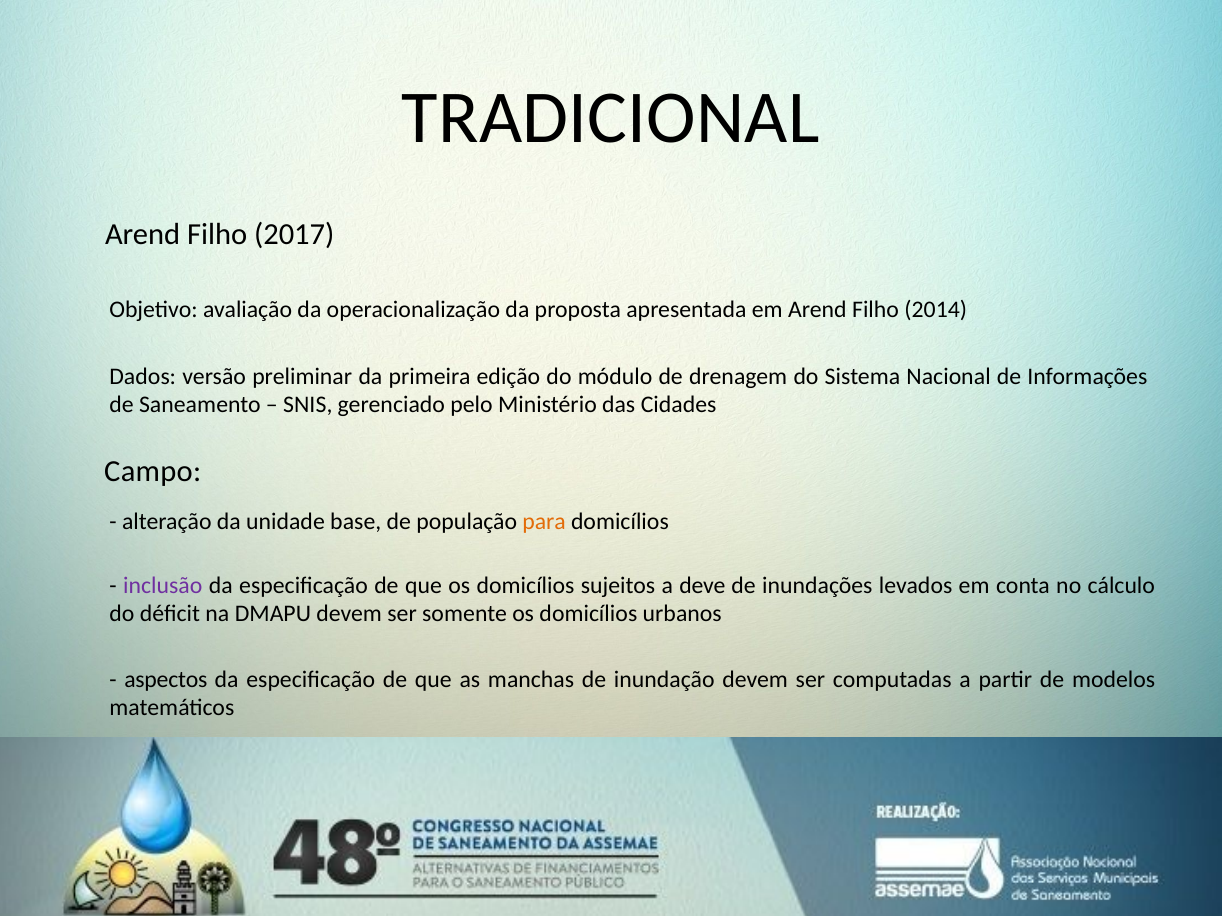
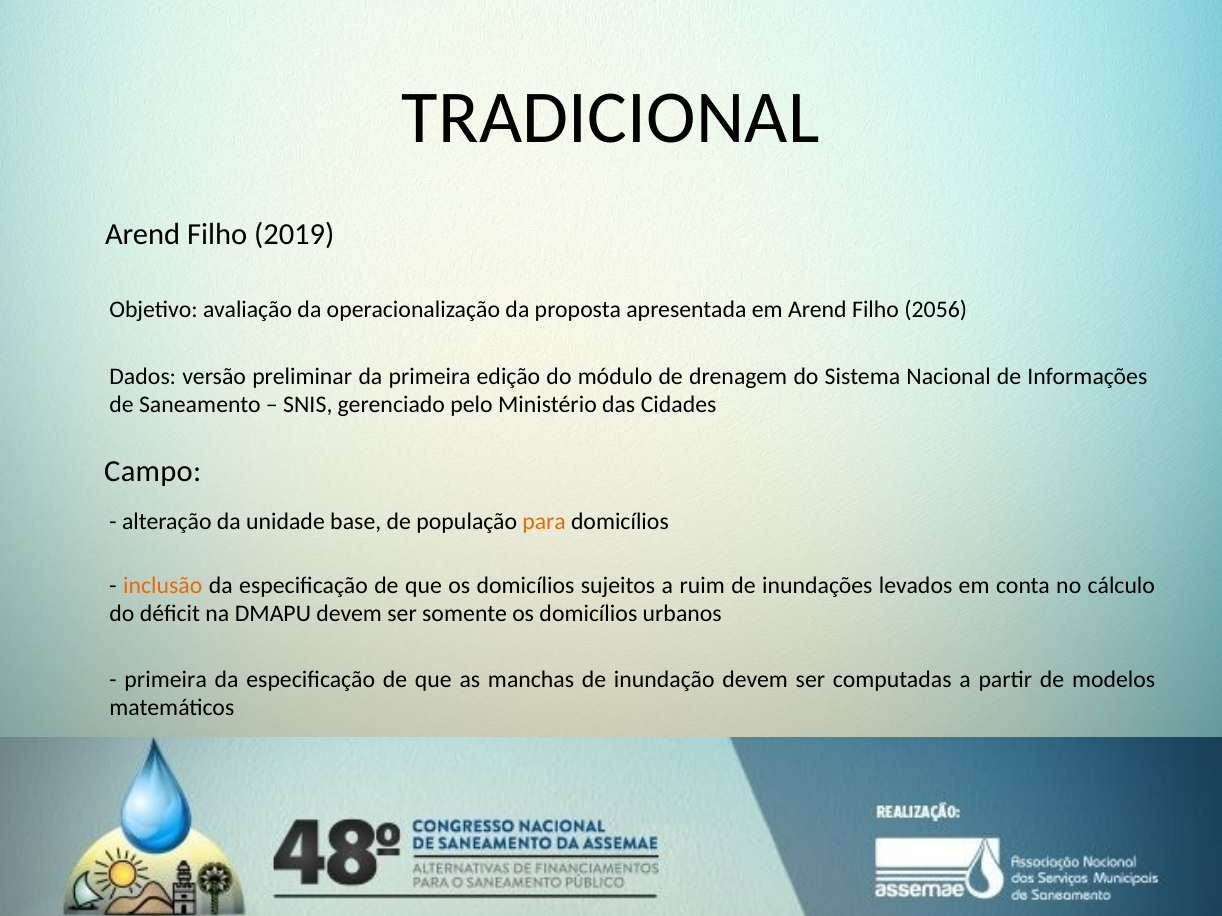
2017: 2017 -> 2019 (294, 234)
2014: 2014 -> 2056 (936, 310)
inclusão colour: purple -> orange (163, 586)
deve: deve -> ruim (702, 586)
aspectos: aspectos -> primeira (166, 680)
